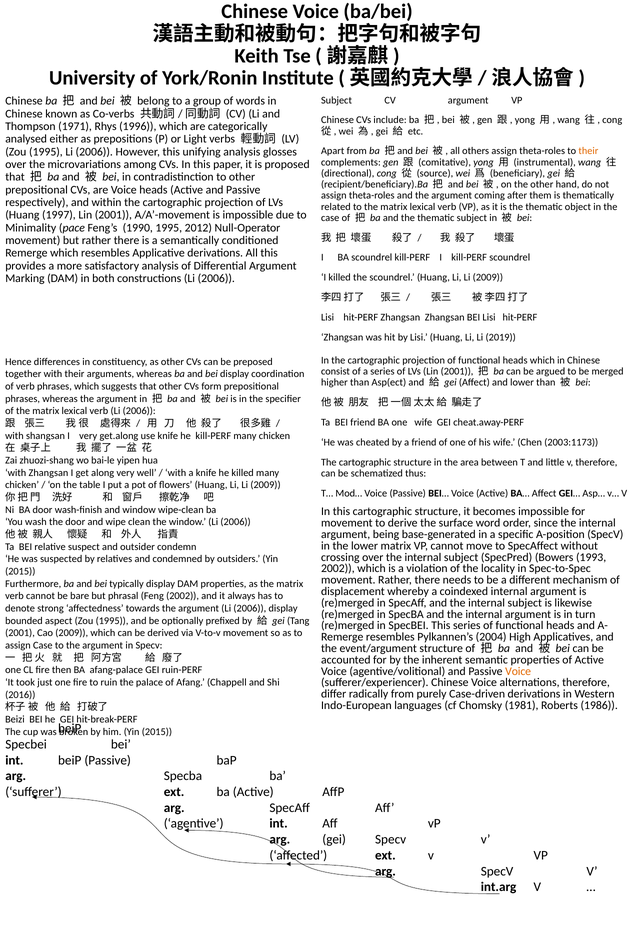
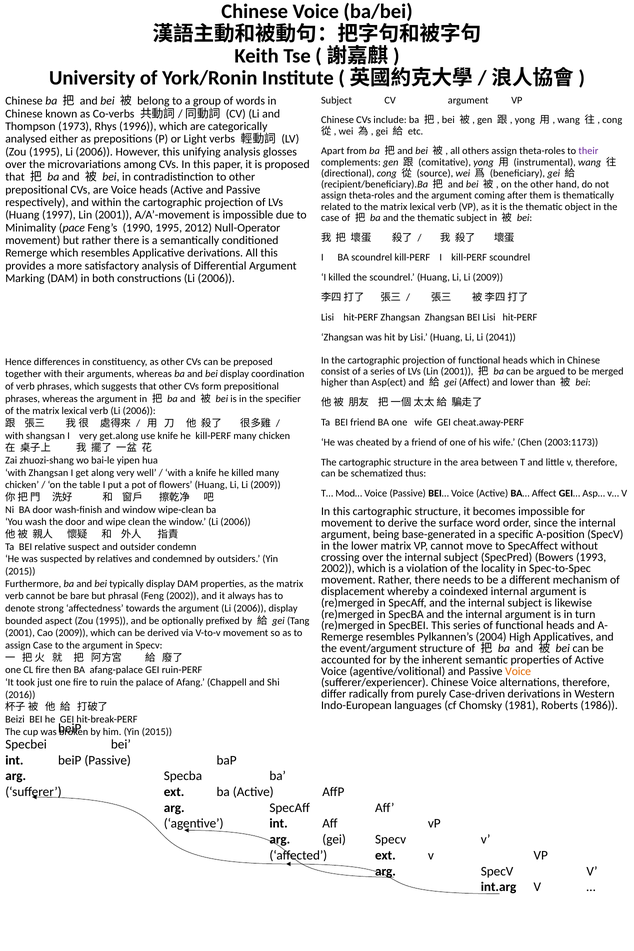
1971: 1971 -> 1973 (75, 126)
their colour: orange -> purple (588, 151)
2019: 2019 -> 2041 (501, 337)
